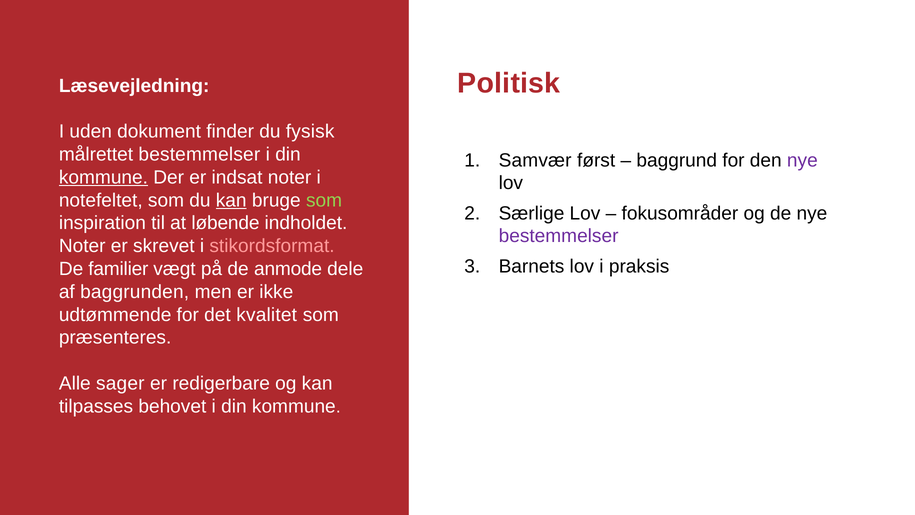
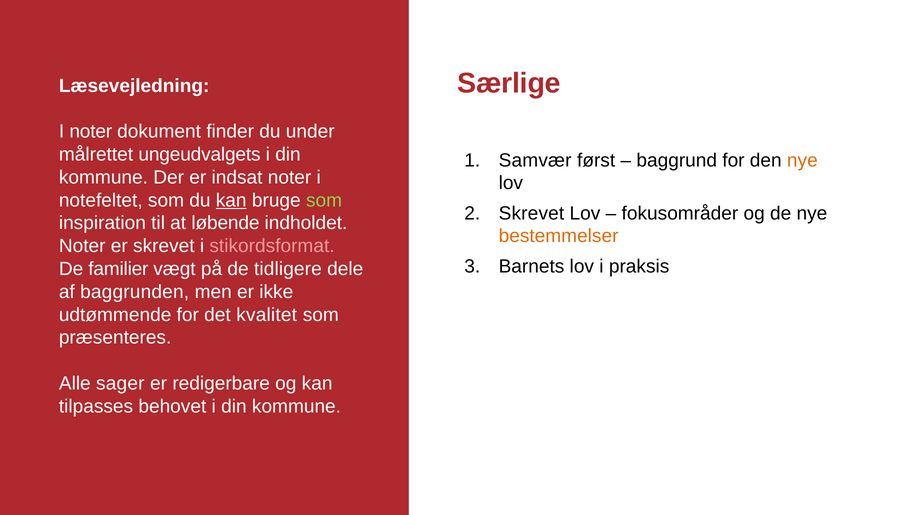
Politisk: Politisk -> Særlige (509, 83)
I uden: uden -> noter (91, 131)
fysisk: fysisk -> under (310, 131)
målrettet bestemmelser: bestemmelser -> ungeudvalgets (200, 154)
nye colour: purple -> orange (802, 160)
kommune underline: present -> none (103, 177)
Særlige: Særlige -> Skrevet (531, 213)
bestemmelser colour: purple -> orange (559, 236)
anmode: anmode -> tidligere (288, 269)
